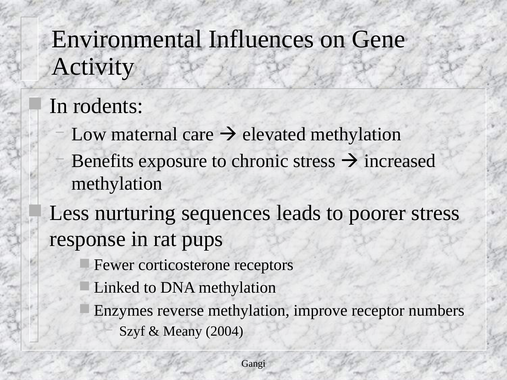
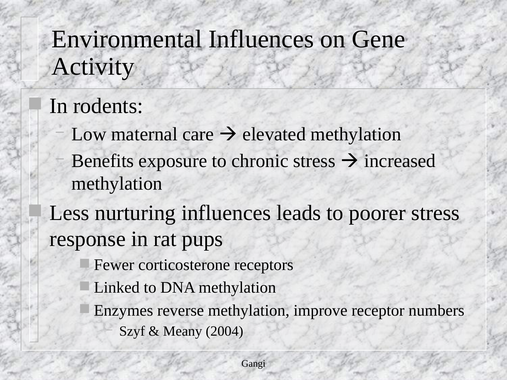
nurturing sequences: sequences -> influences (226, 213)
